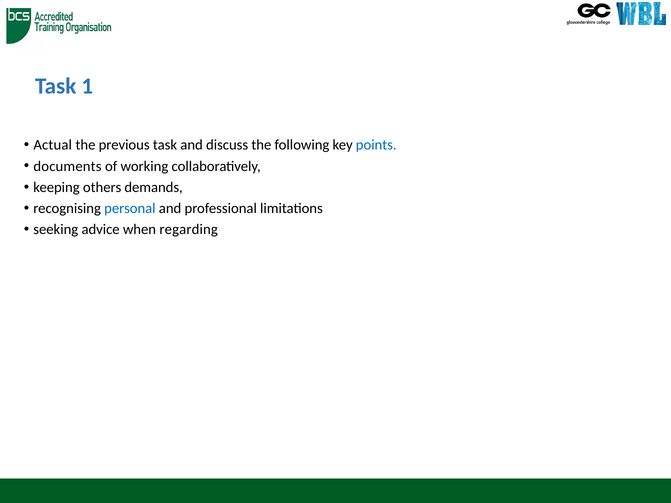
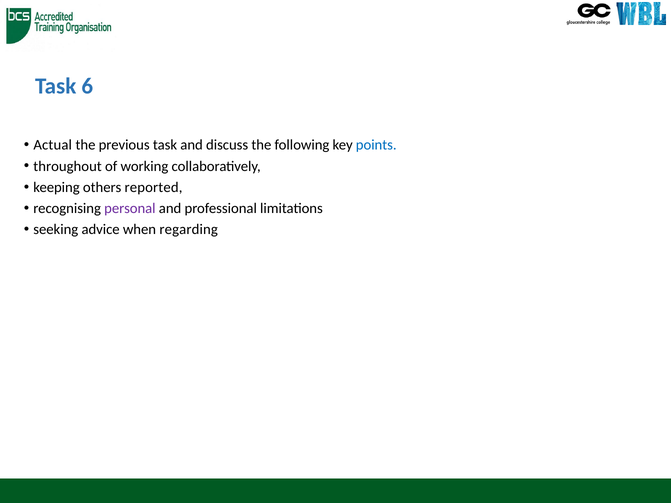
1: 1 -> 6 (87, 86)
documents: documents -> throughout (68, 166)
demands: demands -> reported (154, 187)
personal colour: blue -> purple (130, 208)
